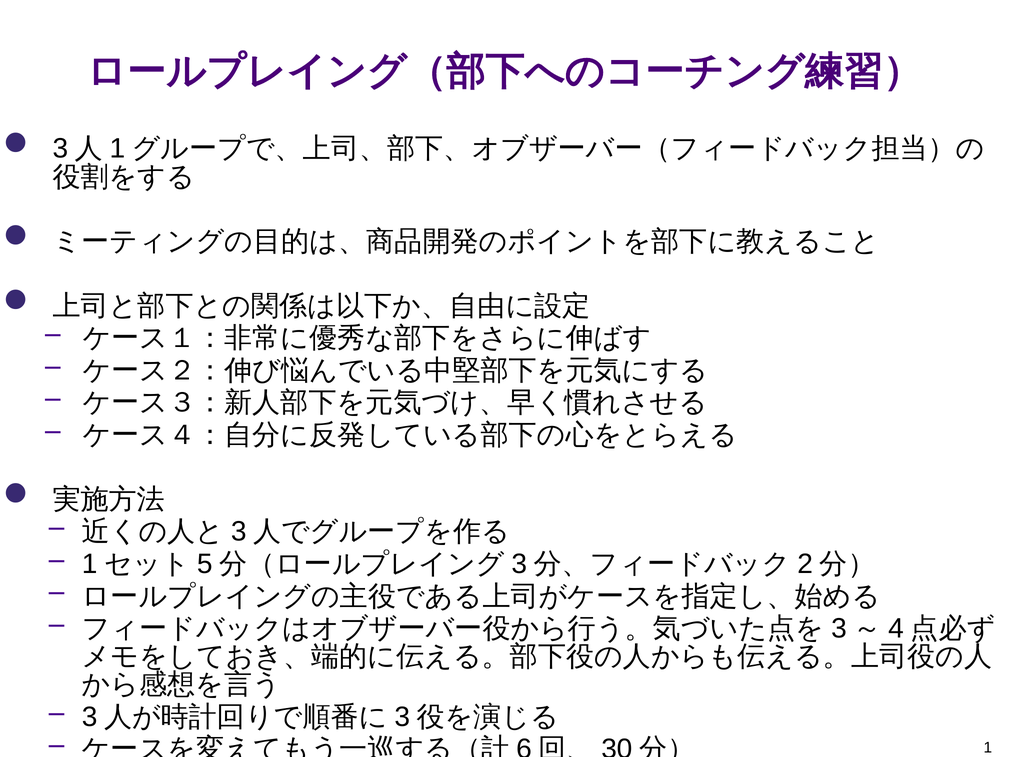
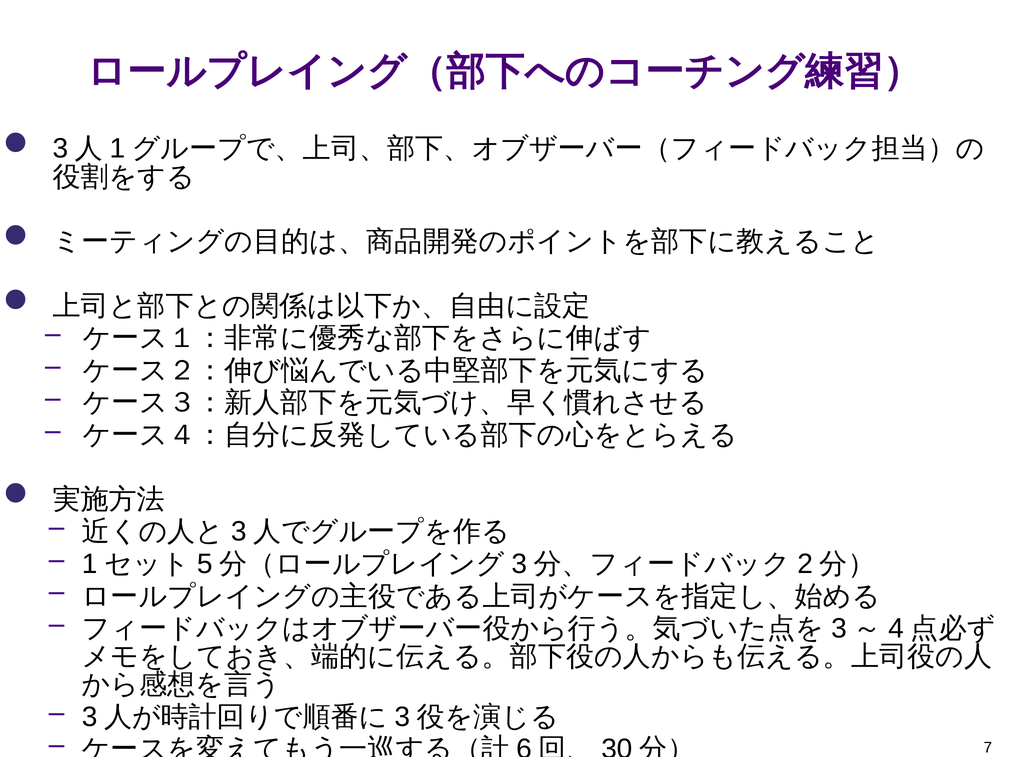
1: 1 -> 7 (988, 748)
